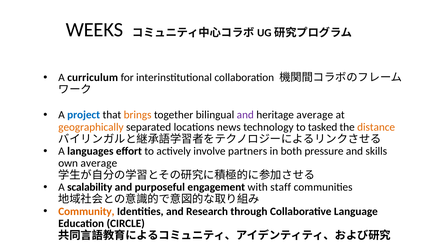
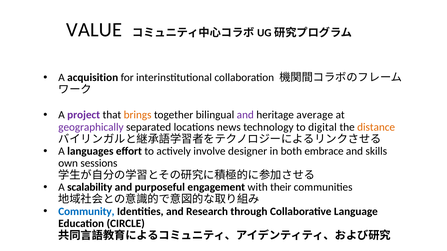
WEEKS: WEEKS -> VALUE (94, 30)
curriculum: curriculum -> acquisition (93, 78)
project colour: blue -> purple (84, 115)
geographically colour: orange -> purple (91, 127)
tasked: tasked -> digital (323, 127)
partners: partners -> designer (248, 151)
pressure: pressure -> embrace (324, 151)
own average: average -> sessions (99, 163)
staff: staff -> their (281, 188)
Community colour: orange -> blue (86, 212)
